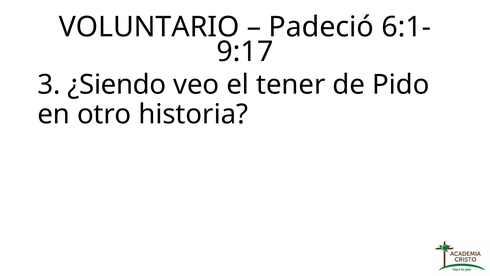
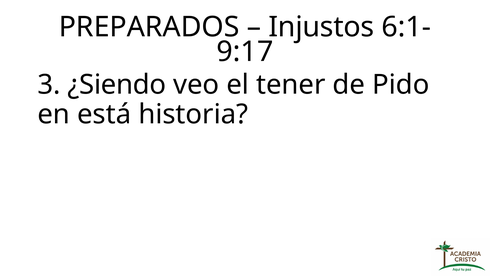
VOLUNTARIO: VOLUNTARIO -> PREPARADOS (149, 27)
Padeció: Padeció -> Injustos (321, 27)
otro: otro -> está (104, 114)
